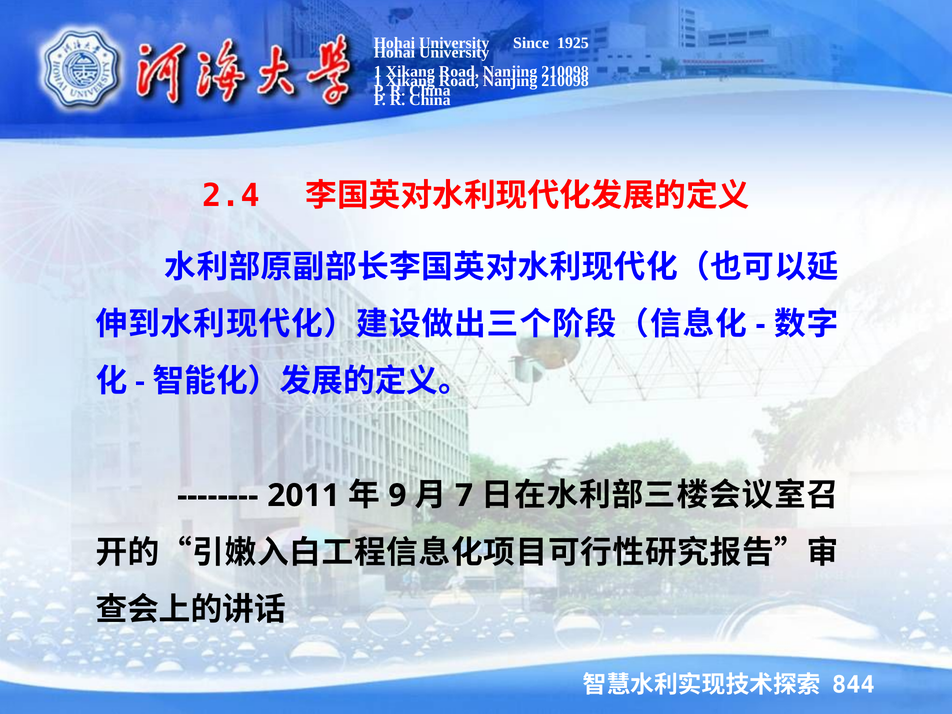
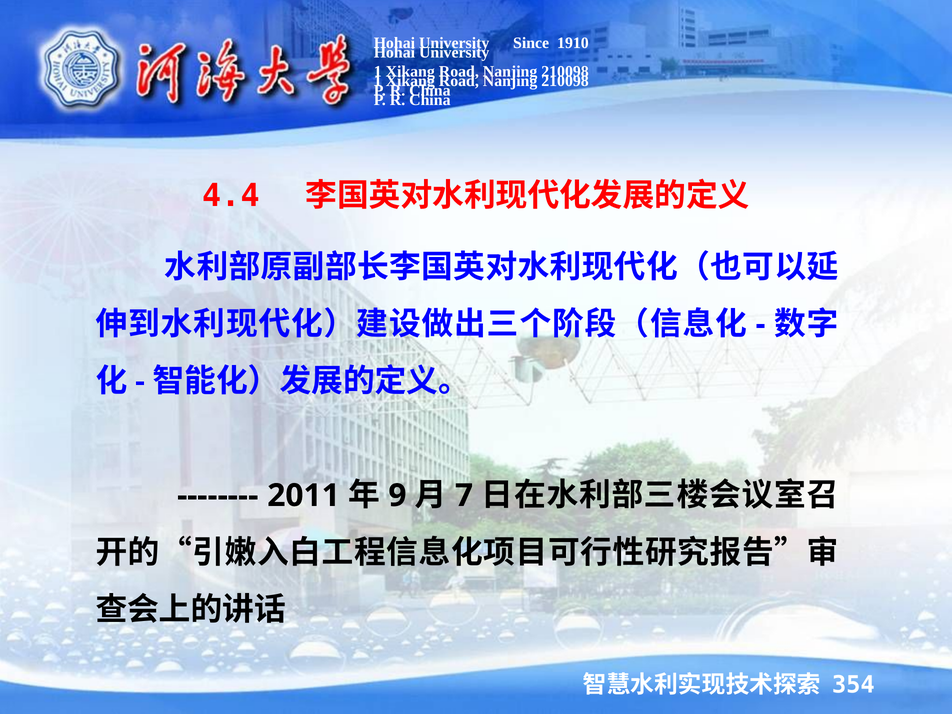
1925: 1925 -> 1910 (573, 43)
2.4: 2.4 -> 4.4 (231, 196)
844: 844 -> 354 (853, 685)
